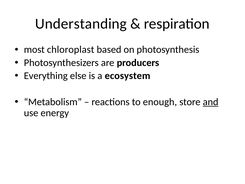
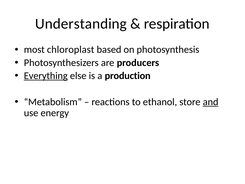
Everything underline: none -> present (46, 76)
ecosystem: ecosystem -> production (128, 76)
enough: enough -> ethanol (160, 102)
